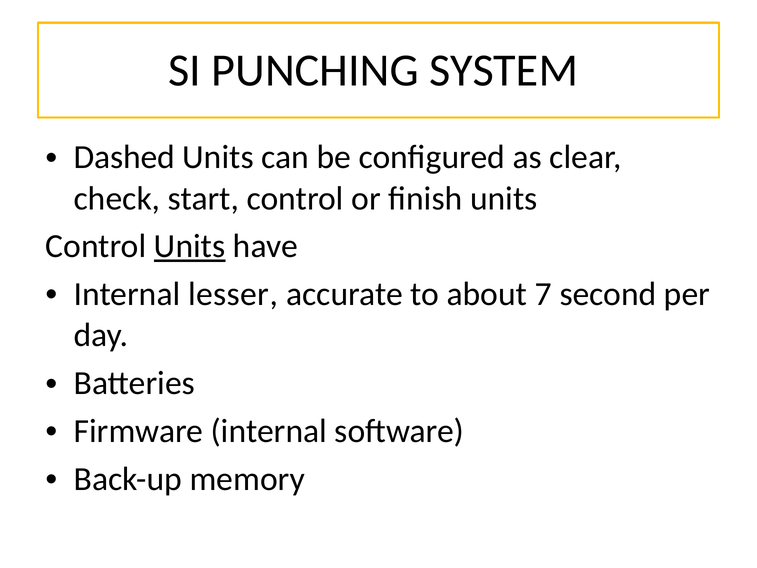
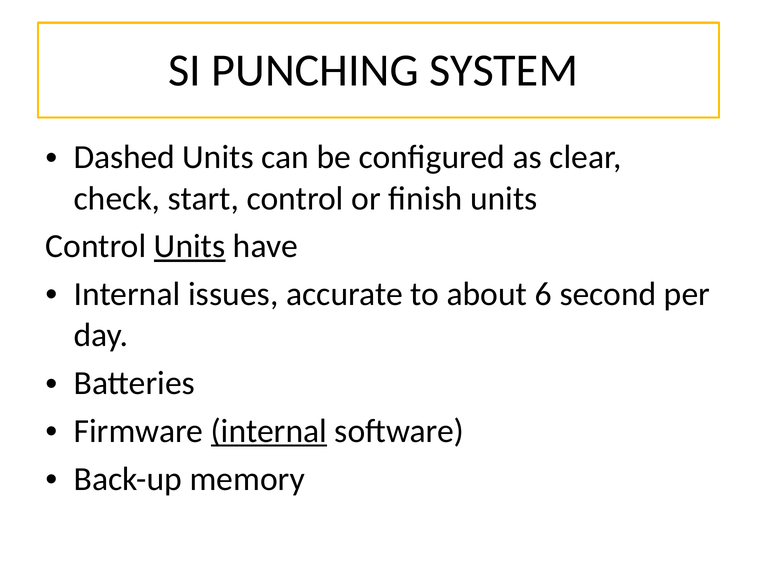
lesser: lesser -> issues (233, 294)
7: 7 -> 6 (543, 294)
internal underline: none -> present (269, 431)
